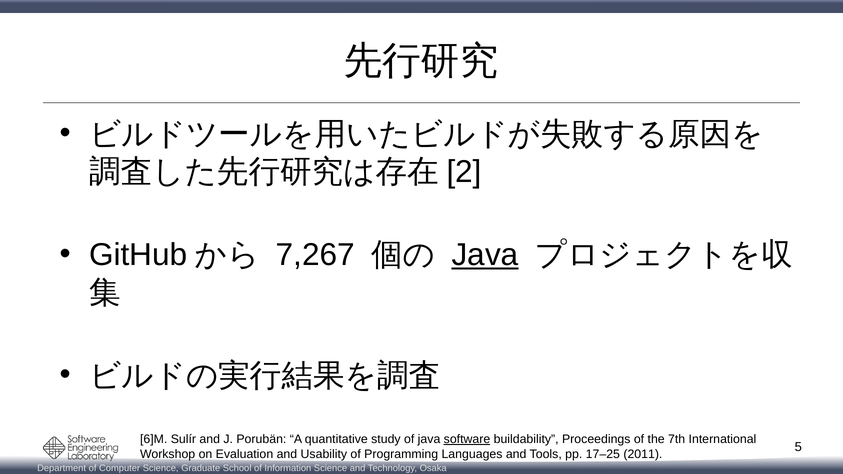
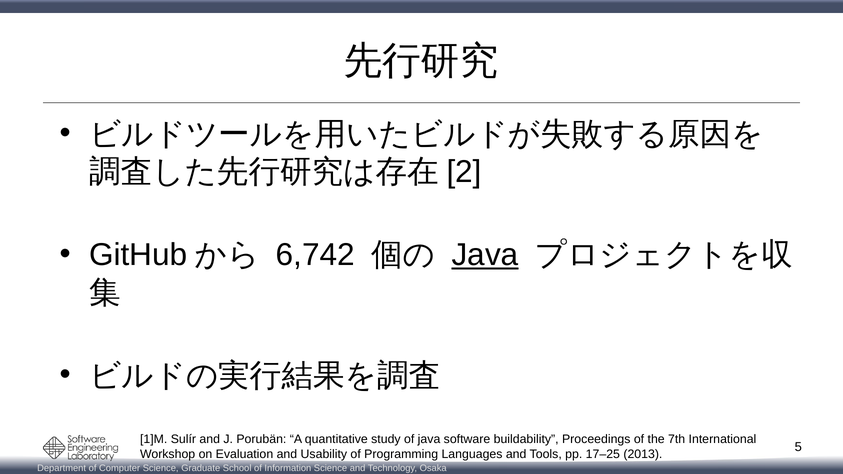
7,267: 7,267 -> 6,742 (315, 255)
6]M: 6]M -> 1]M (154, 439)
software underline: present -> none (467, 439)
2011: 2011 -> 2013 (643, 454)
